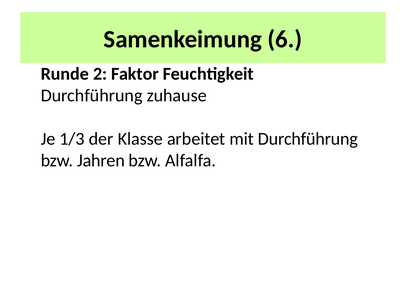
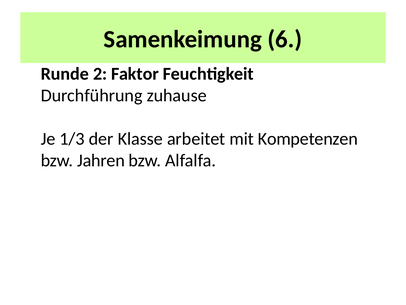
mit Durchführung: Durchführung -> Kompetenzen (308, 139)
